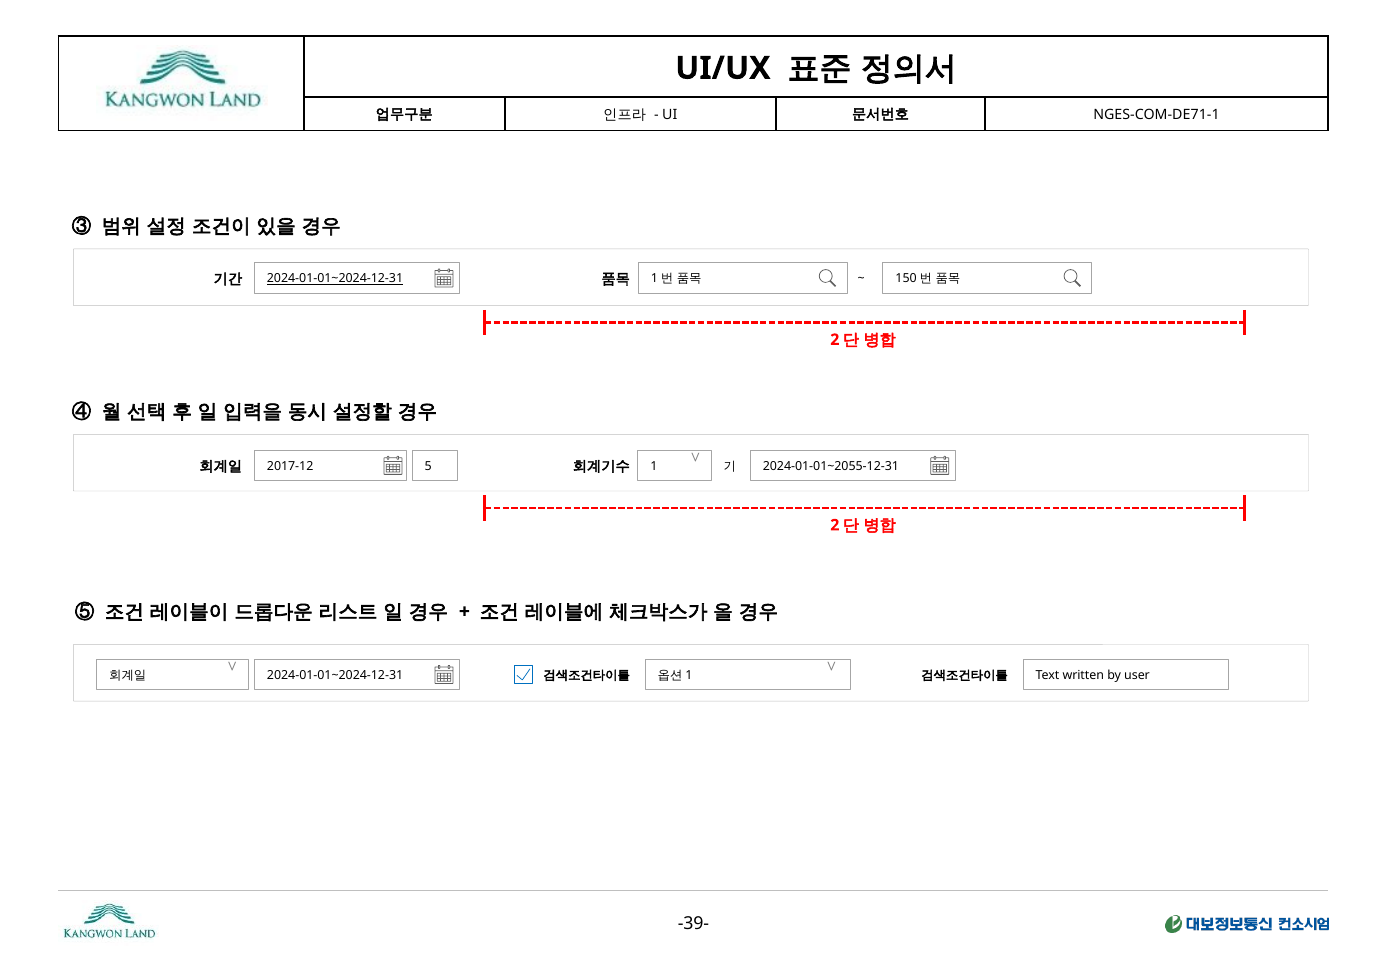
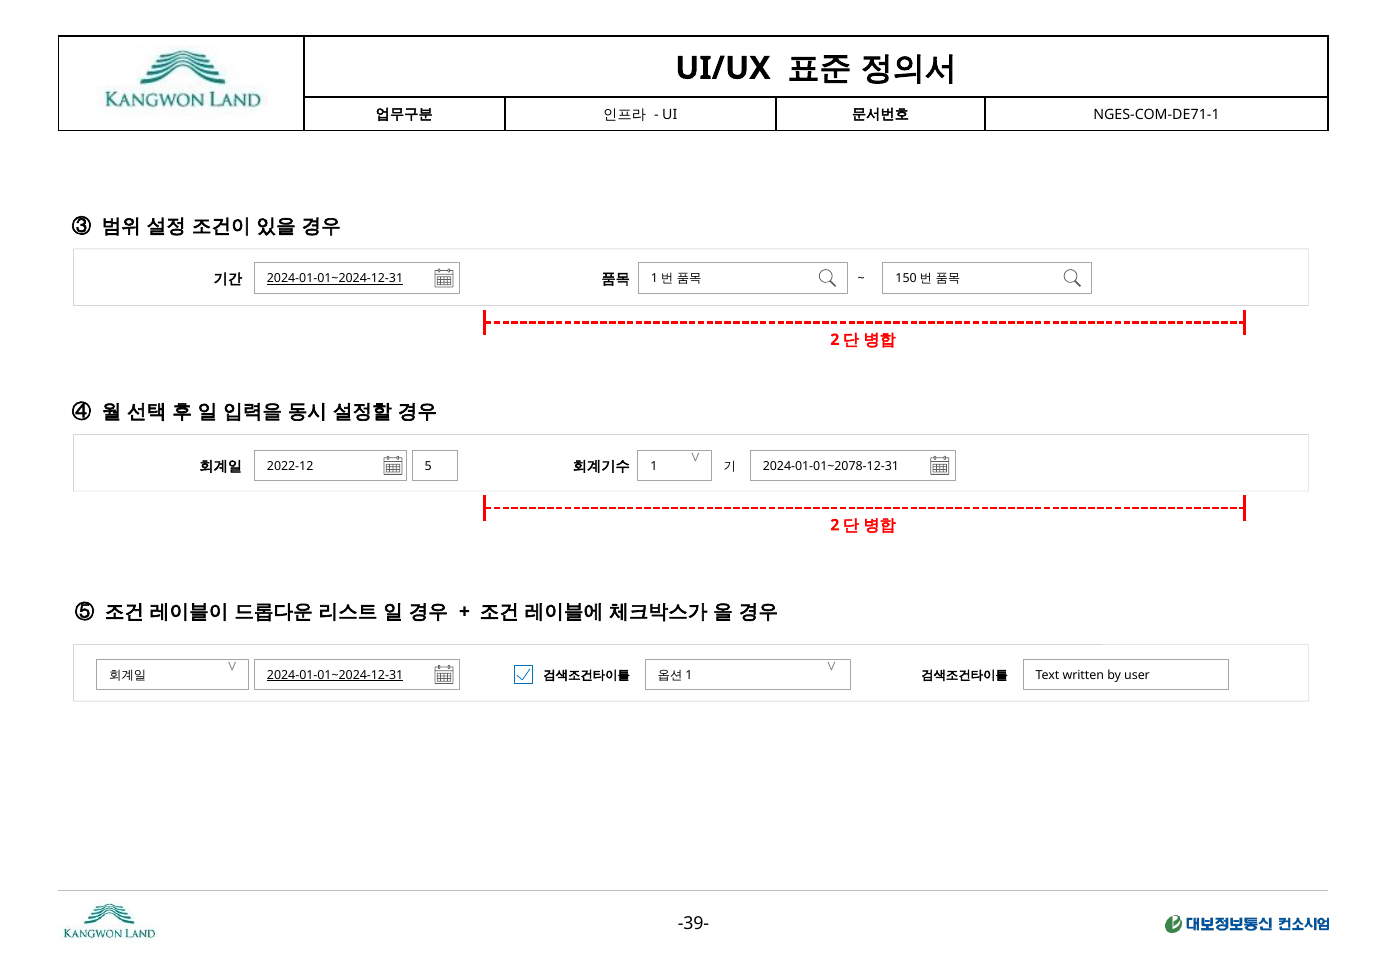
2017-12: 2017-12 -> 2022-12 (290, 466)
2024-01-01~2055-12-31: 2024-01-01~2055-12-31 -> 2024-01-01~2078-12-31 (831, 466)
2024-01-01~2024-12-31 underline: none -> present (335, 675)
